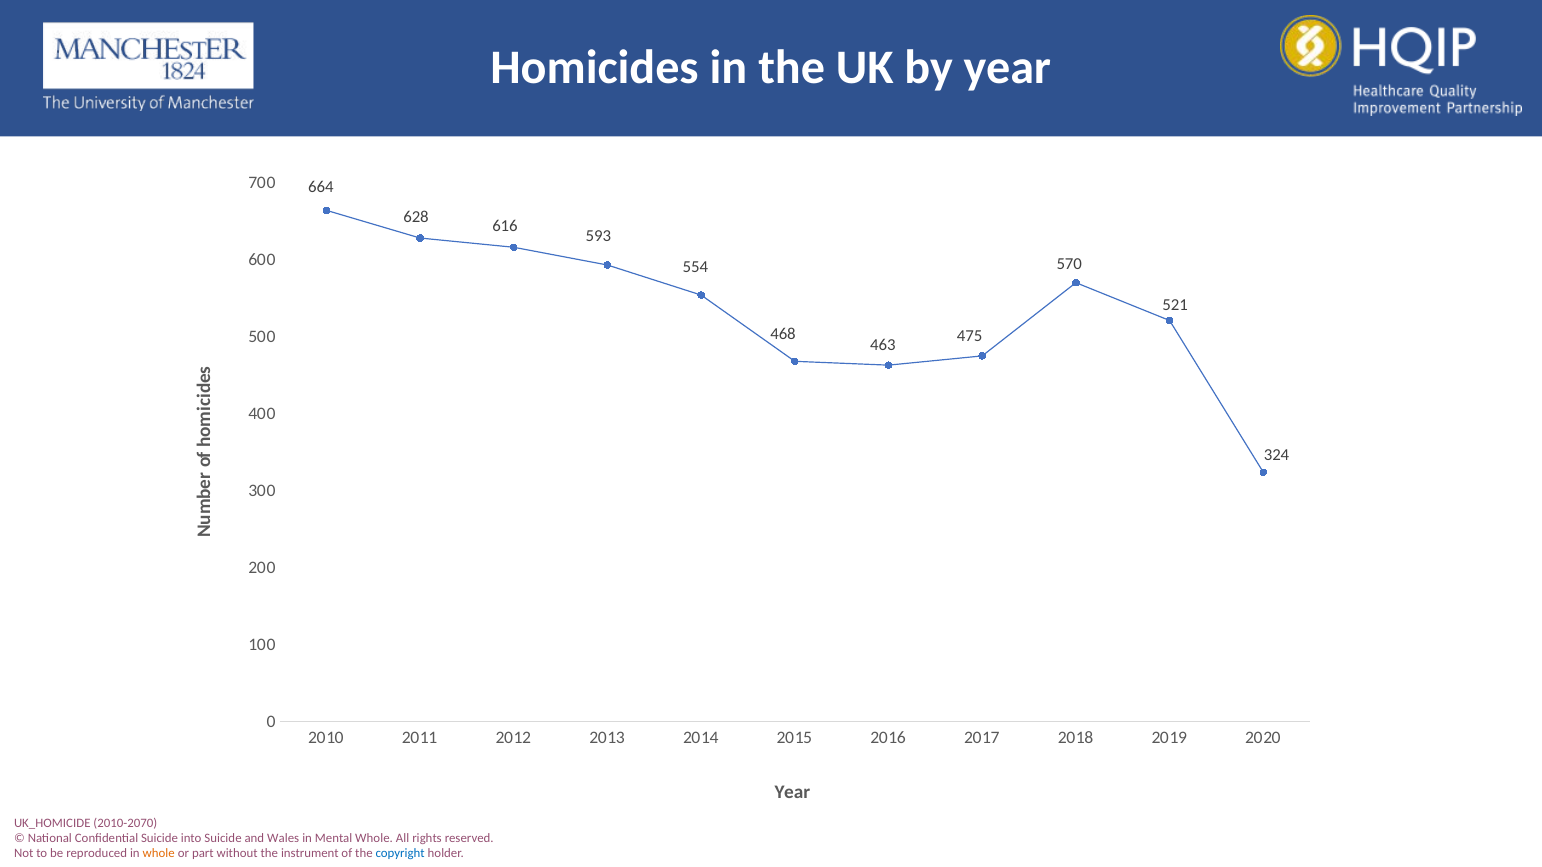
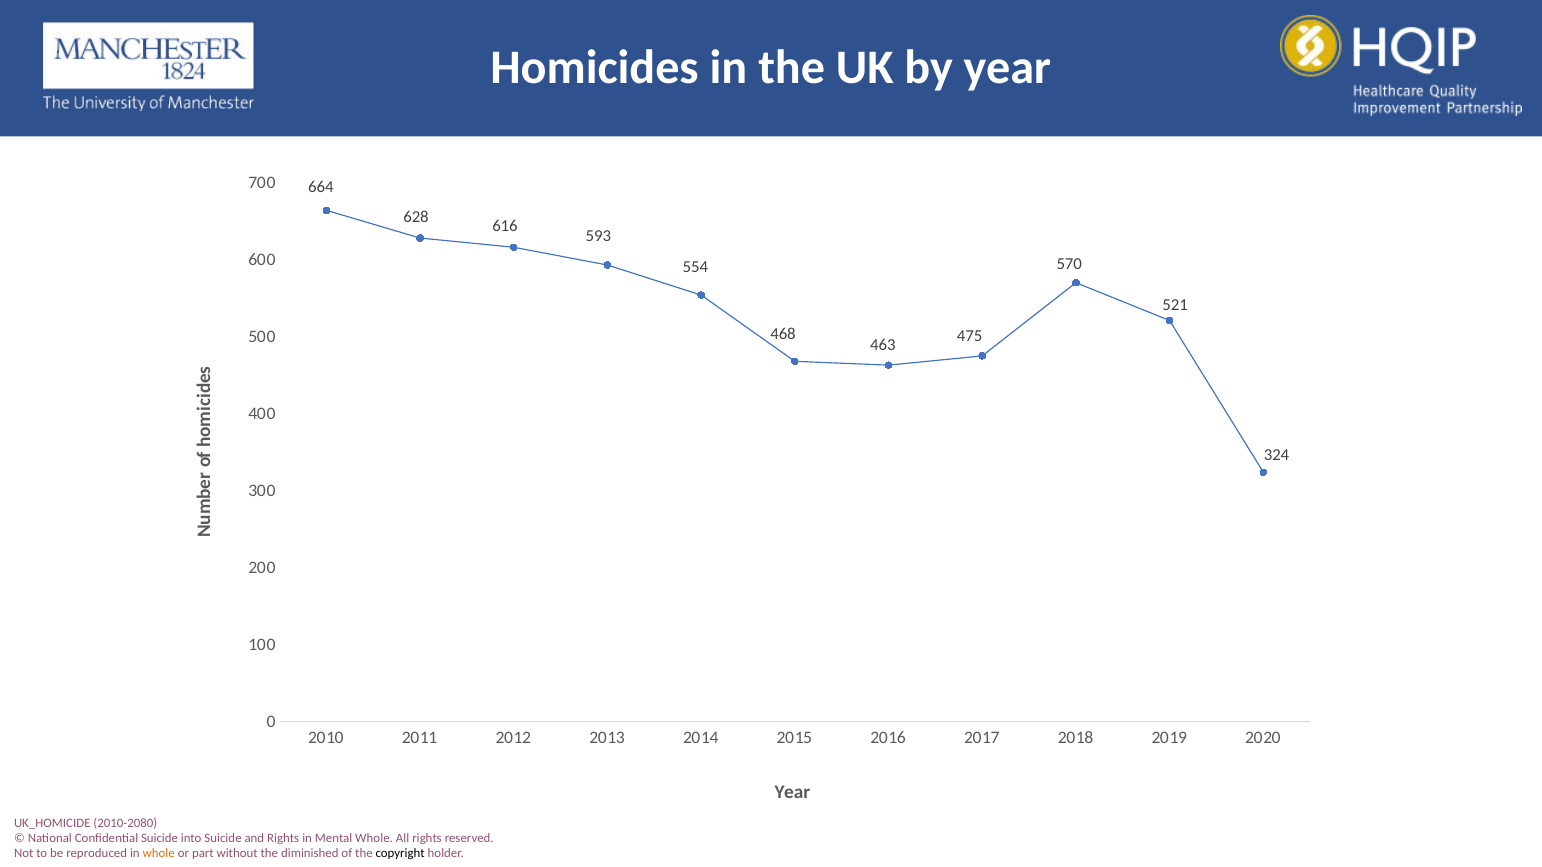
2010-2070: 2010-2070 -> 2010-2080 (125, 823)
and Wales: Wales -> Rights (283, 839)
instrument: instrument -> diminished (310, 854)
copyright colour: blue -> black (400, 854)
